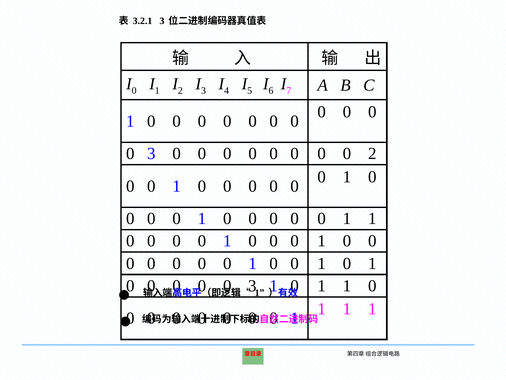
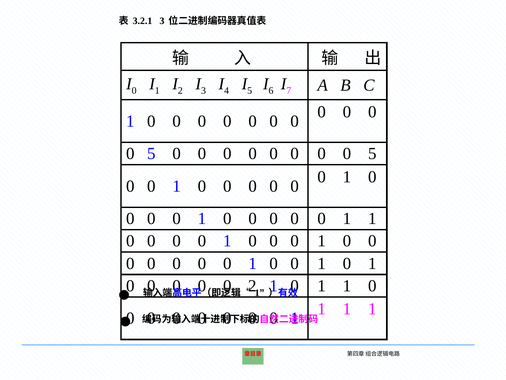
3: 3 -> 5 (151, 154)
2: 2 -> 5 (372, 154)
3: 3 -> 2 (253, 285)
